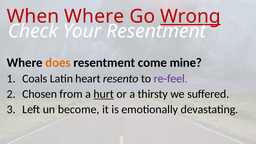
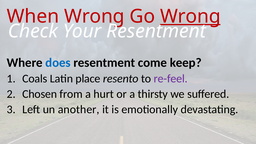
When Where: Where -> Wrong (94, 16)
does colour: orange -> blue (58, 63)
mine: mine -> keep (186, 63)
heart: heart -> place (88, 79)
hurt underline: present -> none (104, 94)
become: become -> another (79, 109)
